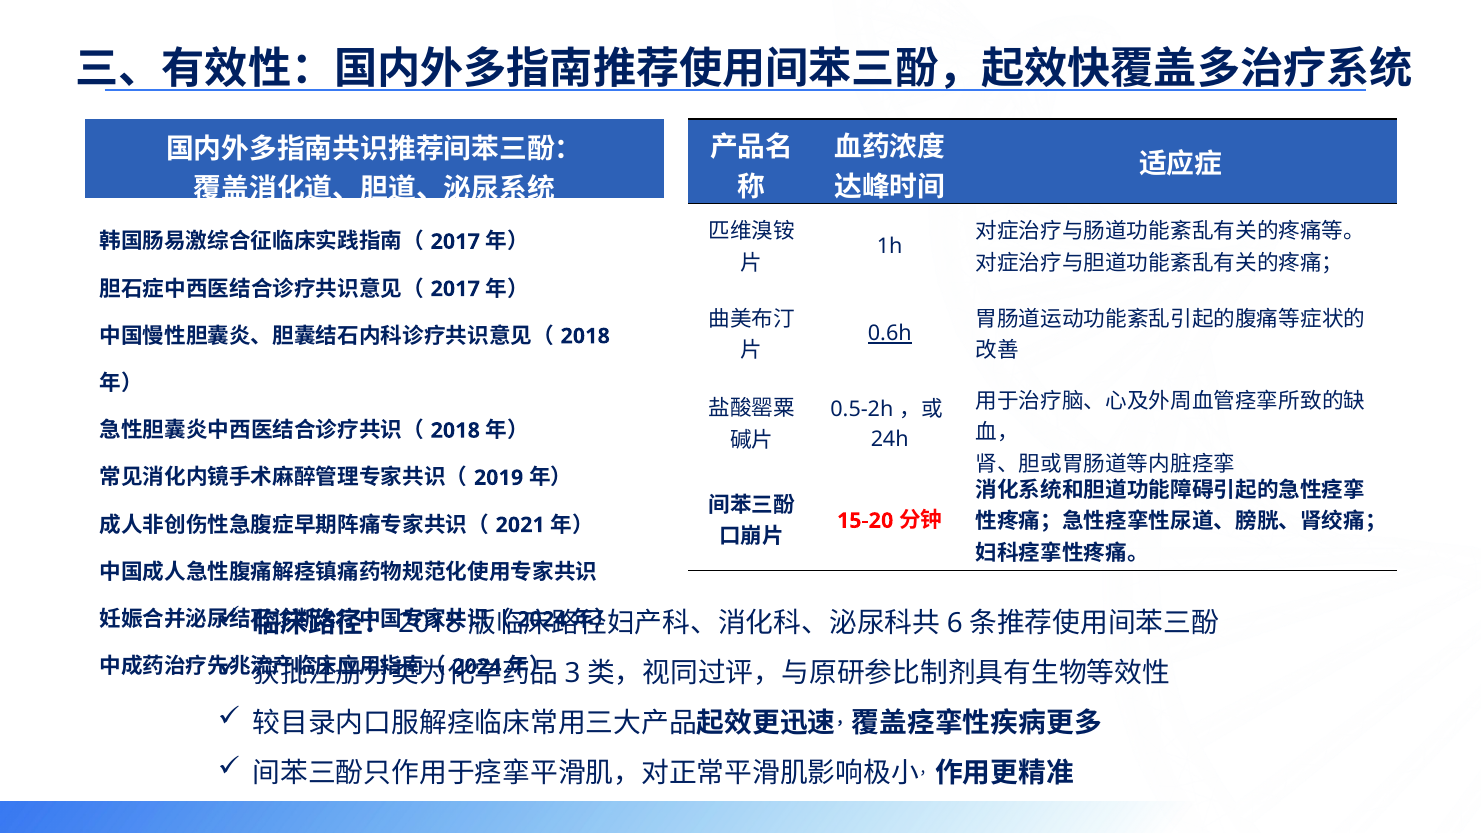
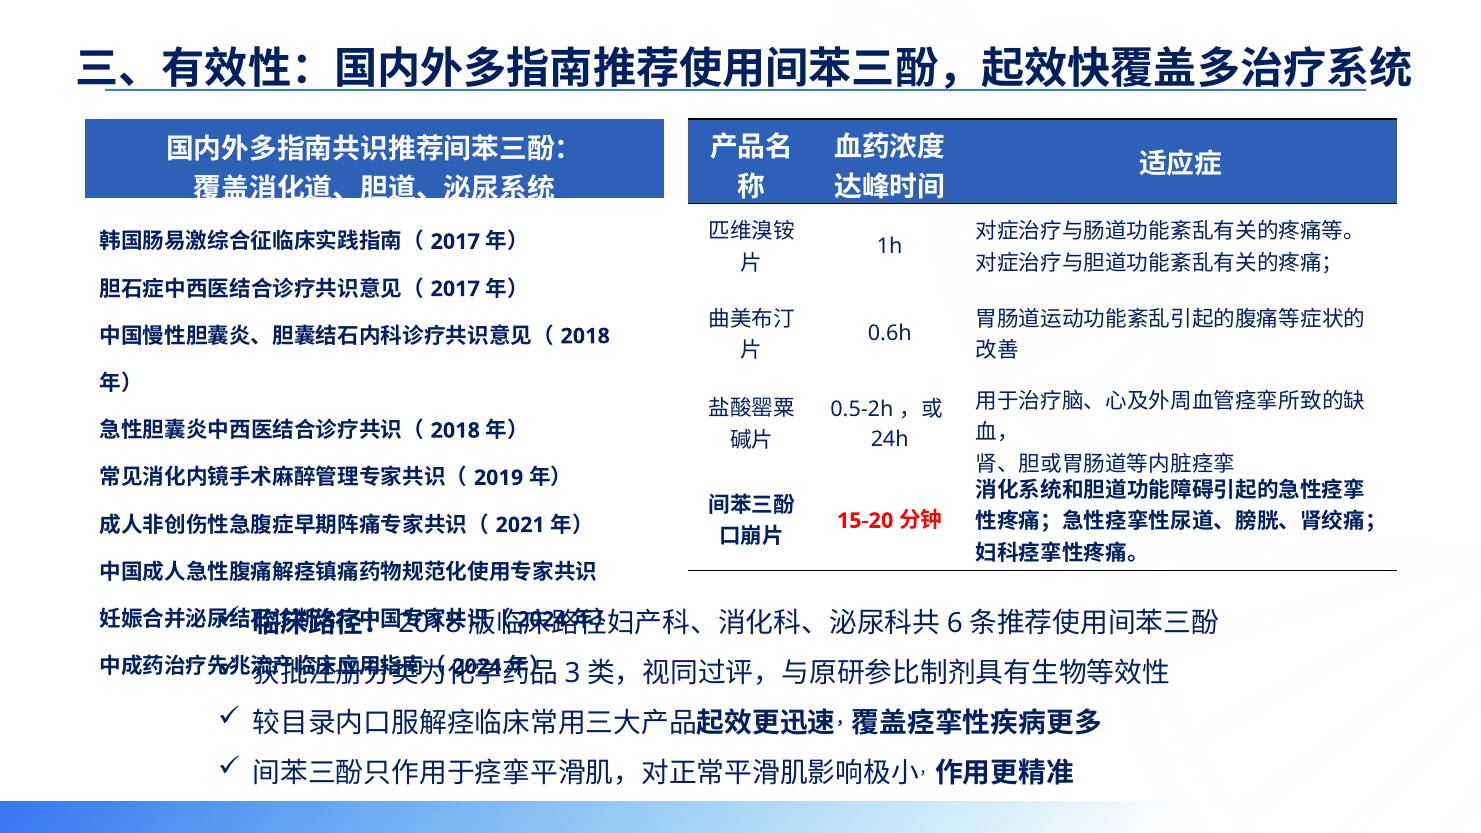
0.6h underline: present -> none (890, 334)
